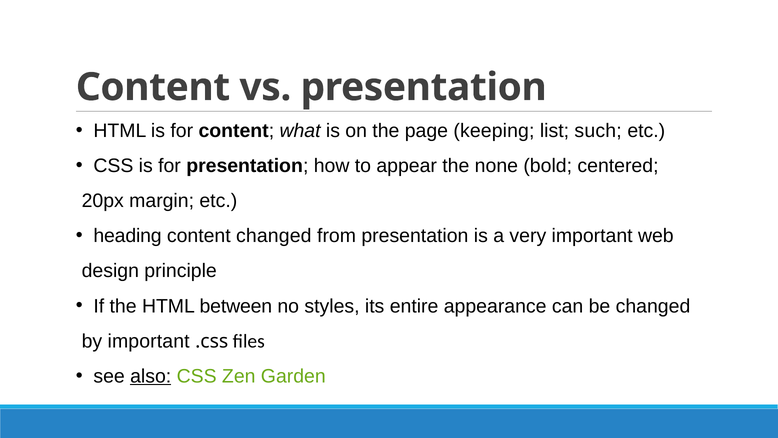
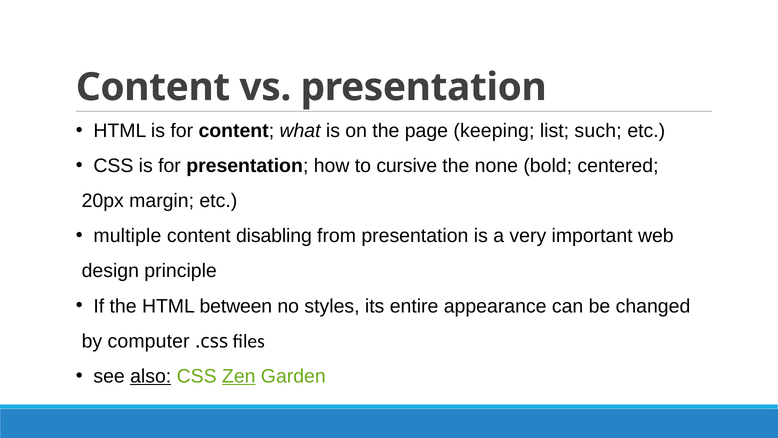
appear: appear -> cursive (407, 166)
heading: heading -> multiple (127, 236)
content changed: changed -> disabling (274, 236)
by important: important -> computer (149, 341)
Zen underline: none -> present (239, 376)
